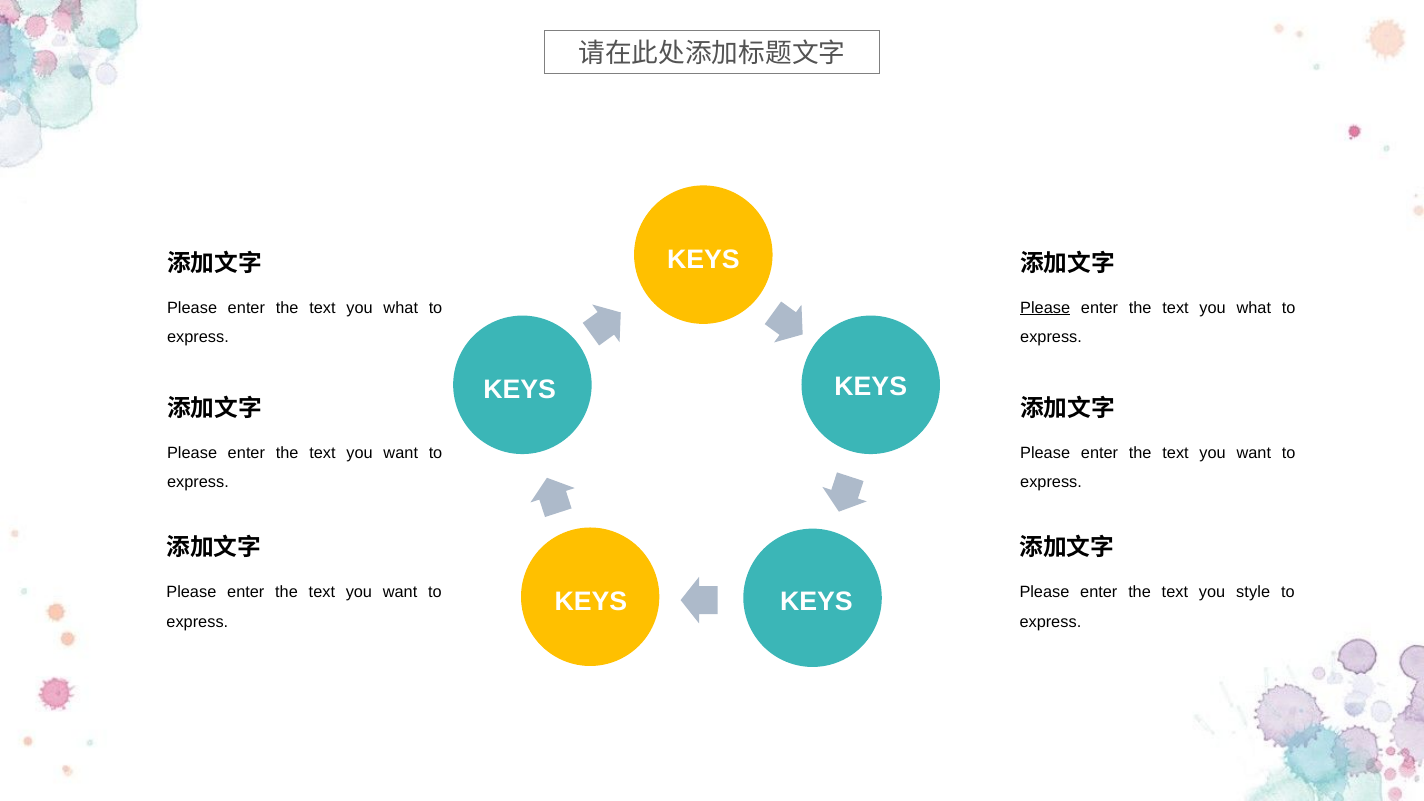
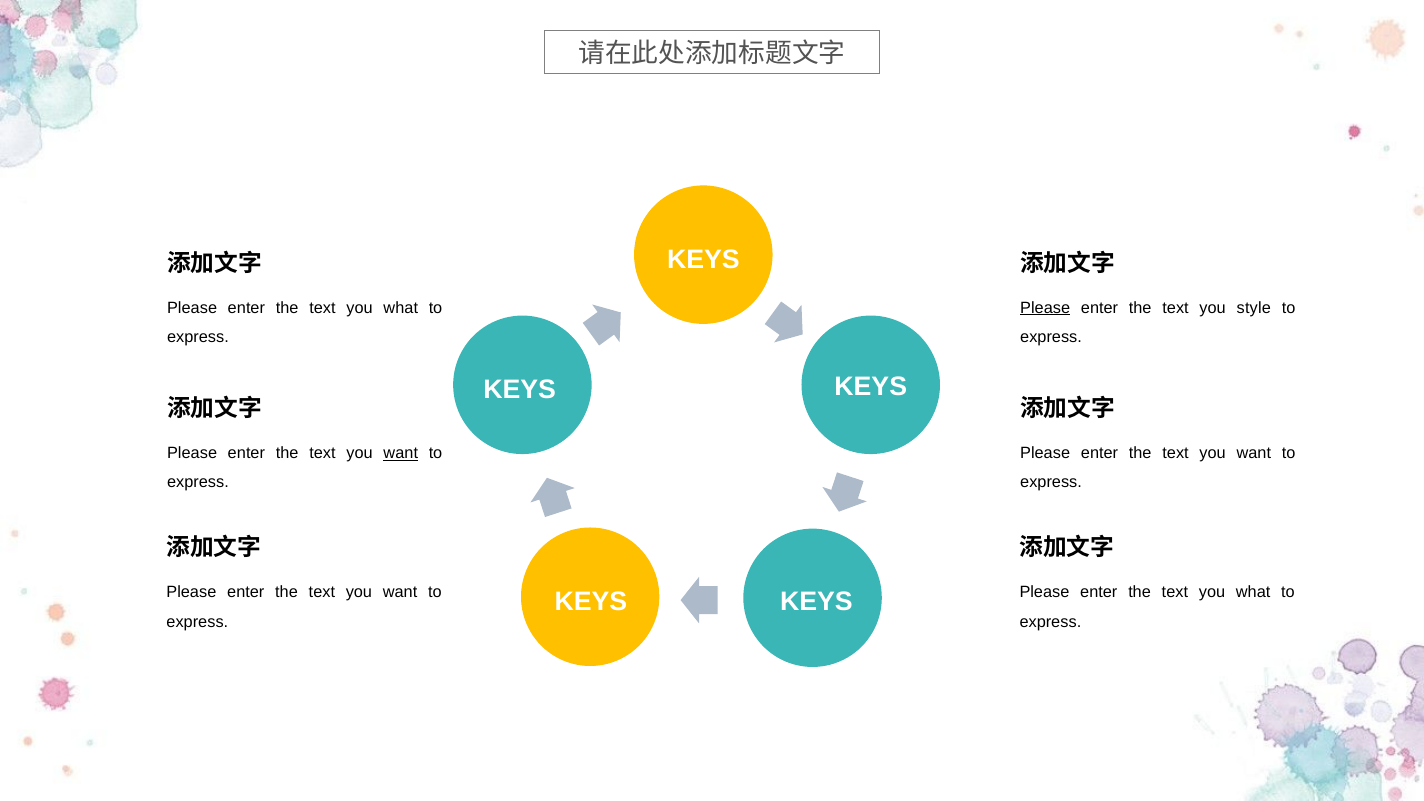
what: what -> style (1254, 308)
want underline: none -> present (401, 453)
style: style -> what (1253, 593)
